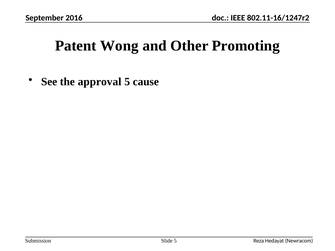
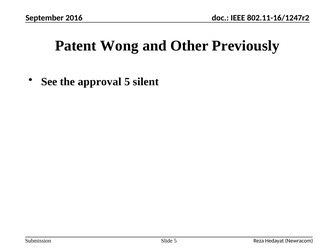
Promoting: Promoting -> Previously (246, 46)
cause: cause -> silent (146, 82)
